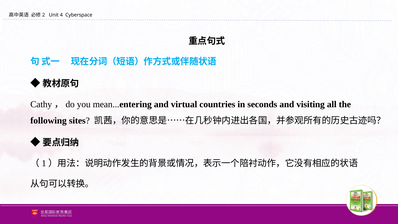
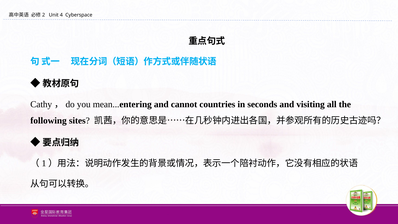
virtual: virtual -> cannot (184, 104)
